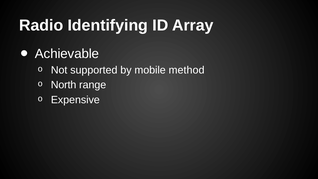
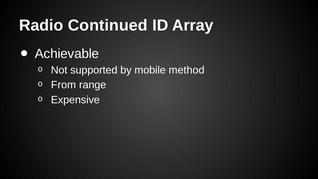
Identifying: Identifying -> Continued (108, 25)
North: North -> From (63, 85)
